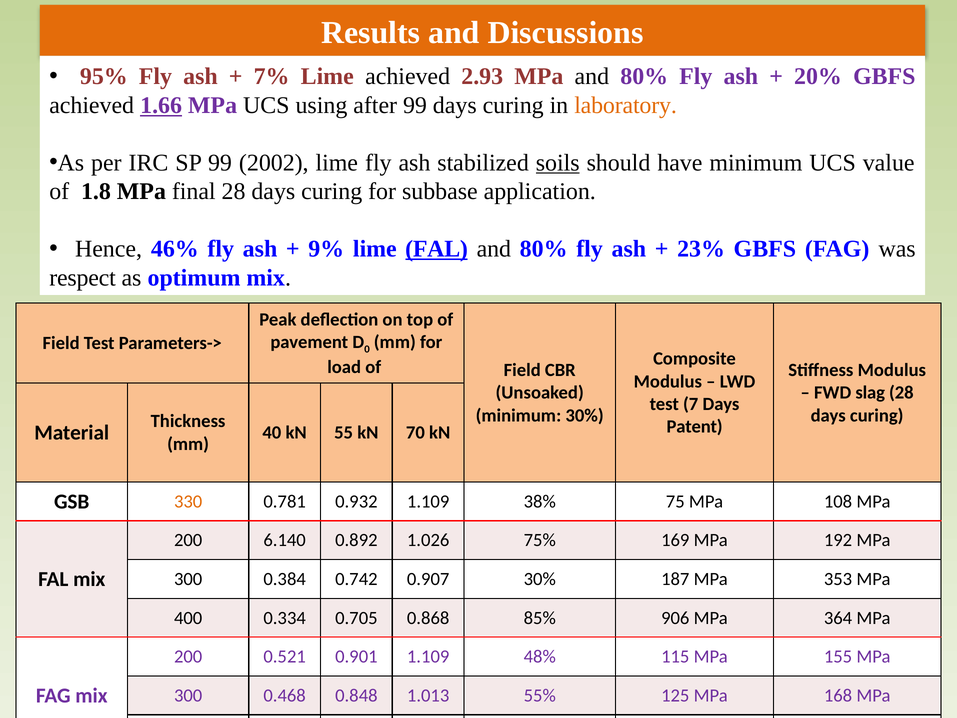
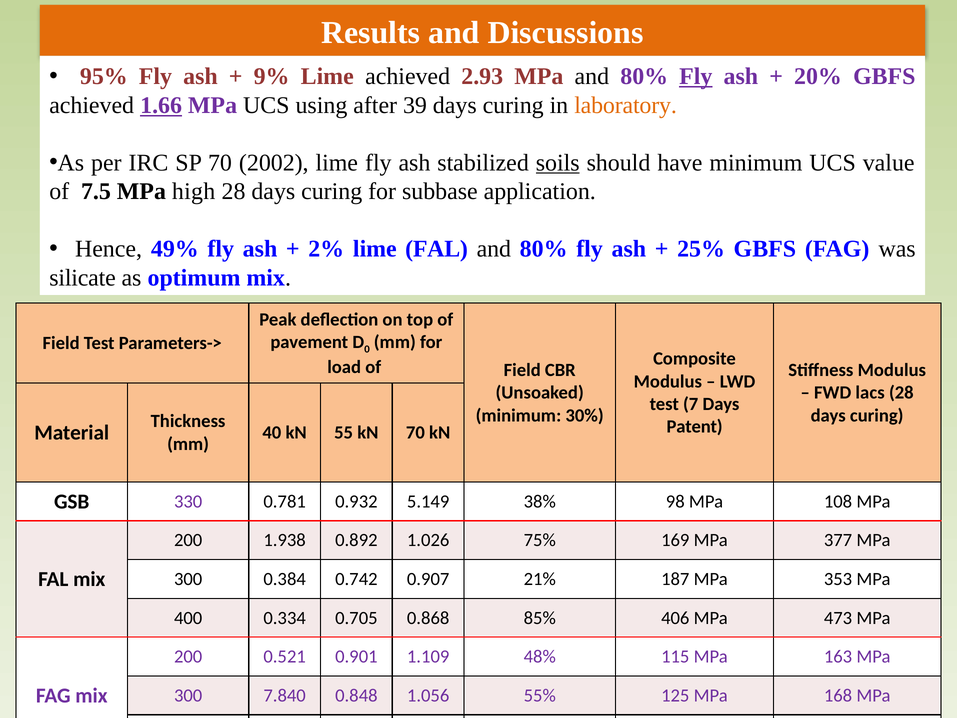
7%: 7% -> 9% (272, 77)
Fly underline: none -> present (696, 77)
after 99: 99 -> 39 (415, 105)
SP 99: 99 -> 70 (220, 163)
1.8: 1.8 -> 7.5 (96, 191)
final: final -> high (194, 191)
46%: 46% -> 49% (175, 249)
9%: 9% -> 2% (326, 249)
FAL underline: present -> none (437, 249)
23%: 23% -> 25% (701, 249)
respect: respect -> silicate (83, 278)
slag: slag -> lacs (870, 393)
330 colour: orange -> purple (188, 501)
0.932 1.109: 1.109 -> 5.149 (428, 501)
75: 75 -> 98 (675, 501)
6.140: 6.140 -> 1.938 (285, 540)
192: 192 -> 377 (838, 540)
0.907 30%: 30% -> 21% (540, 579)
906: 906 -> 406 (675, 618)
364: 364 -> 473 (838, 618)
155: 155 -> 163 (838, 657)
0.468: 0.468 -> 7.840 (285, 695)
1.013: 1.013 -> 1.056 (428, 695)
